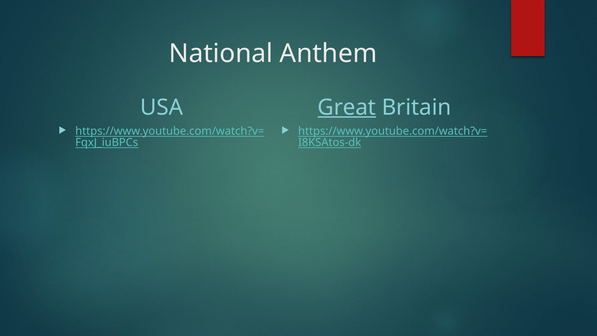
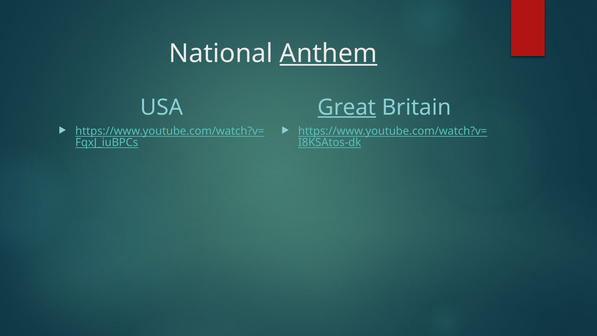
Anthem underline: none -> present (328, 54)
